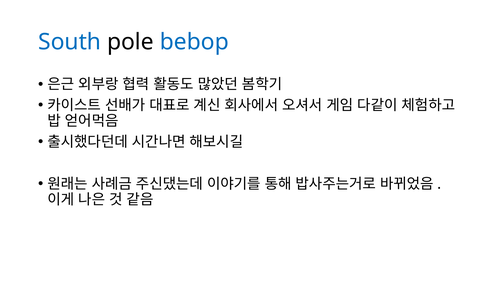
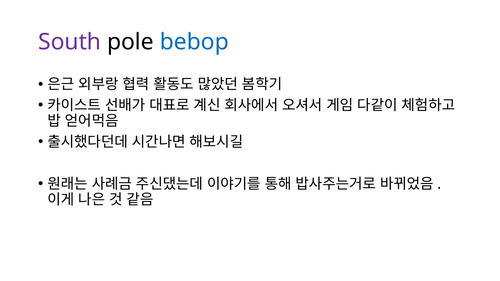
South colour: blue -> purple (70, 42)
